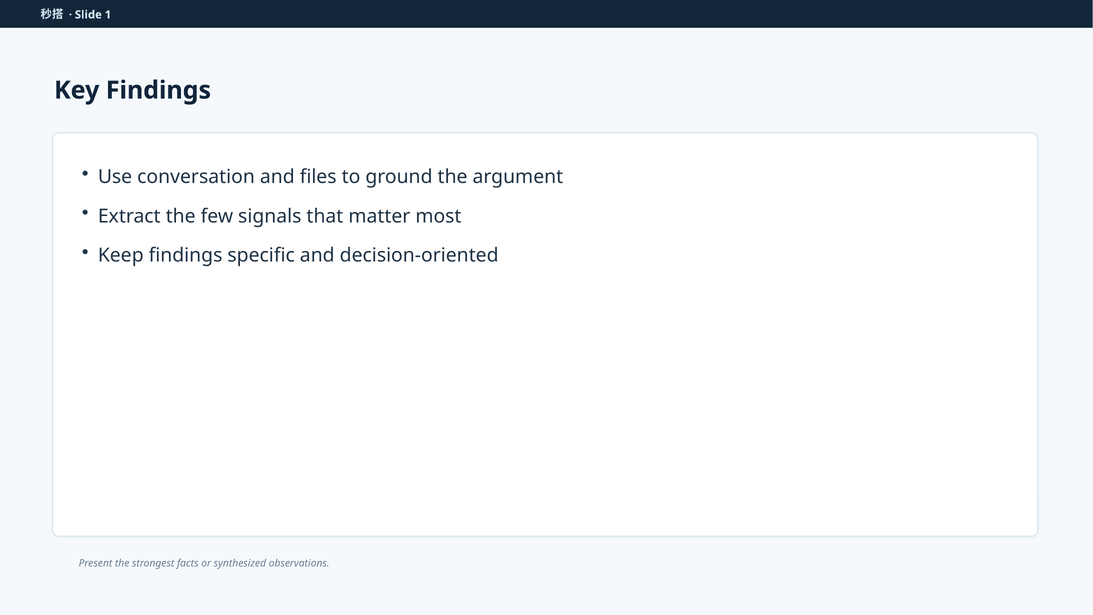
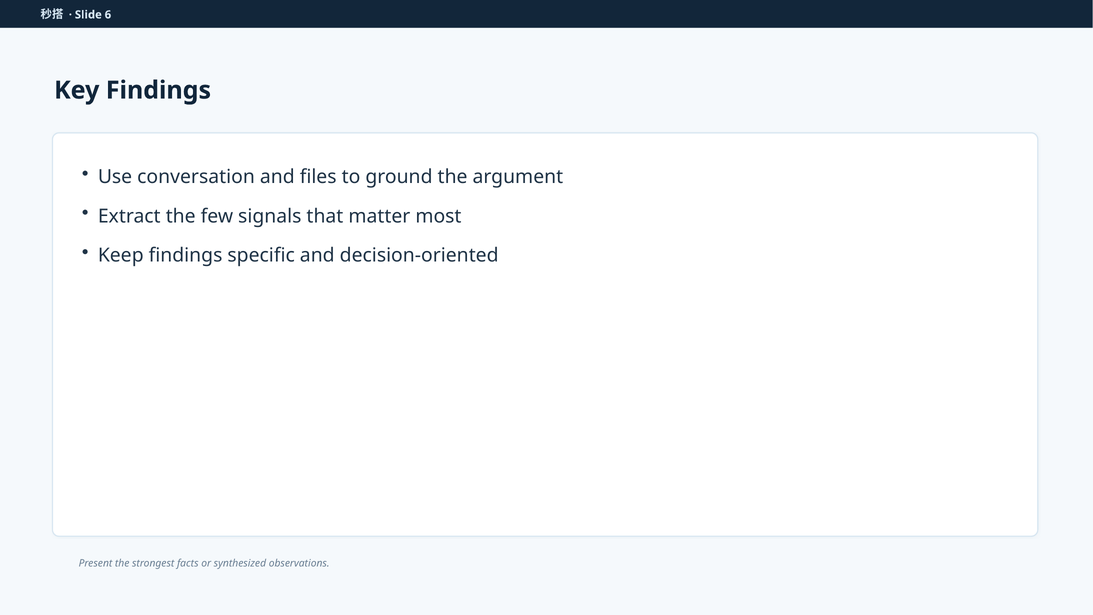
1: 1 -> 6 (108, 15)
